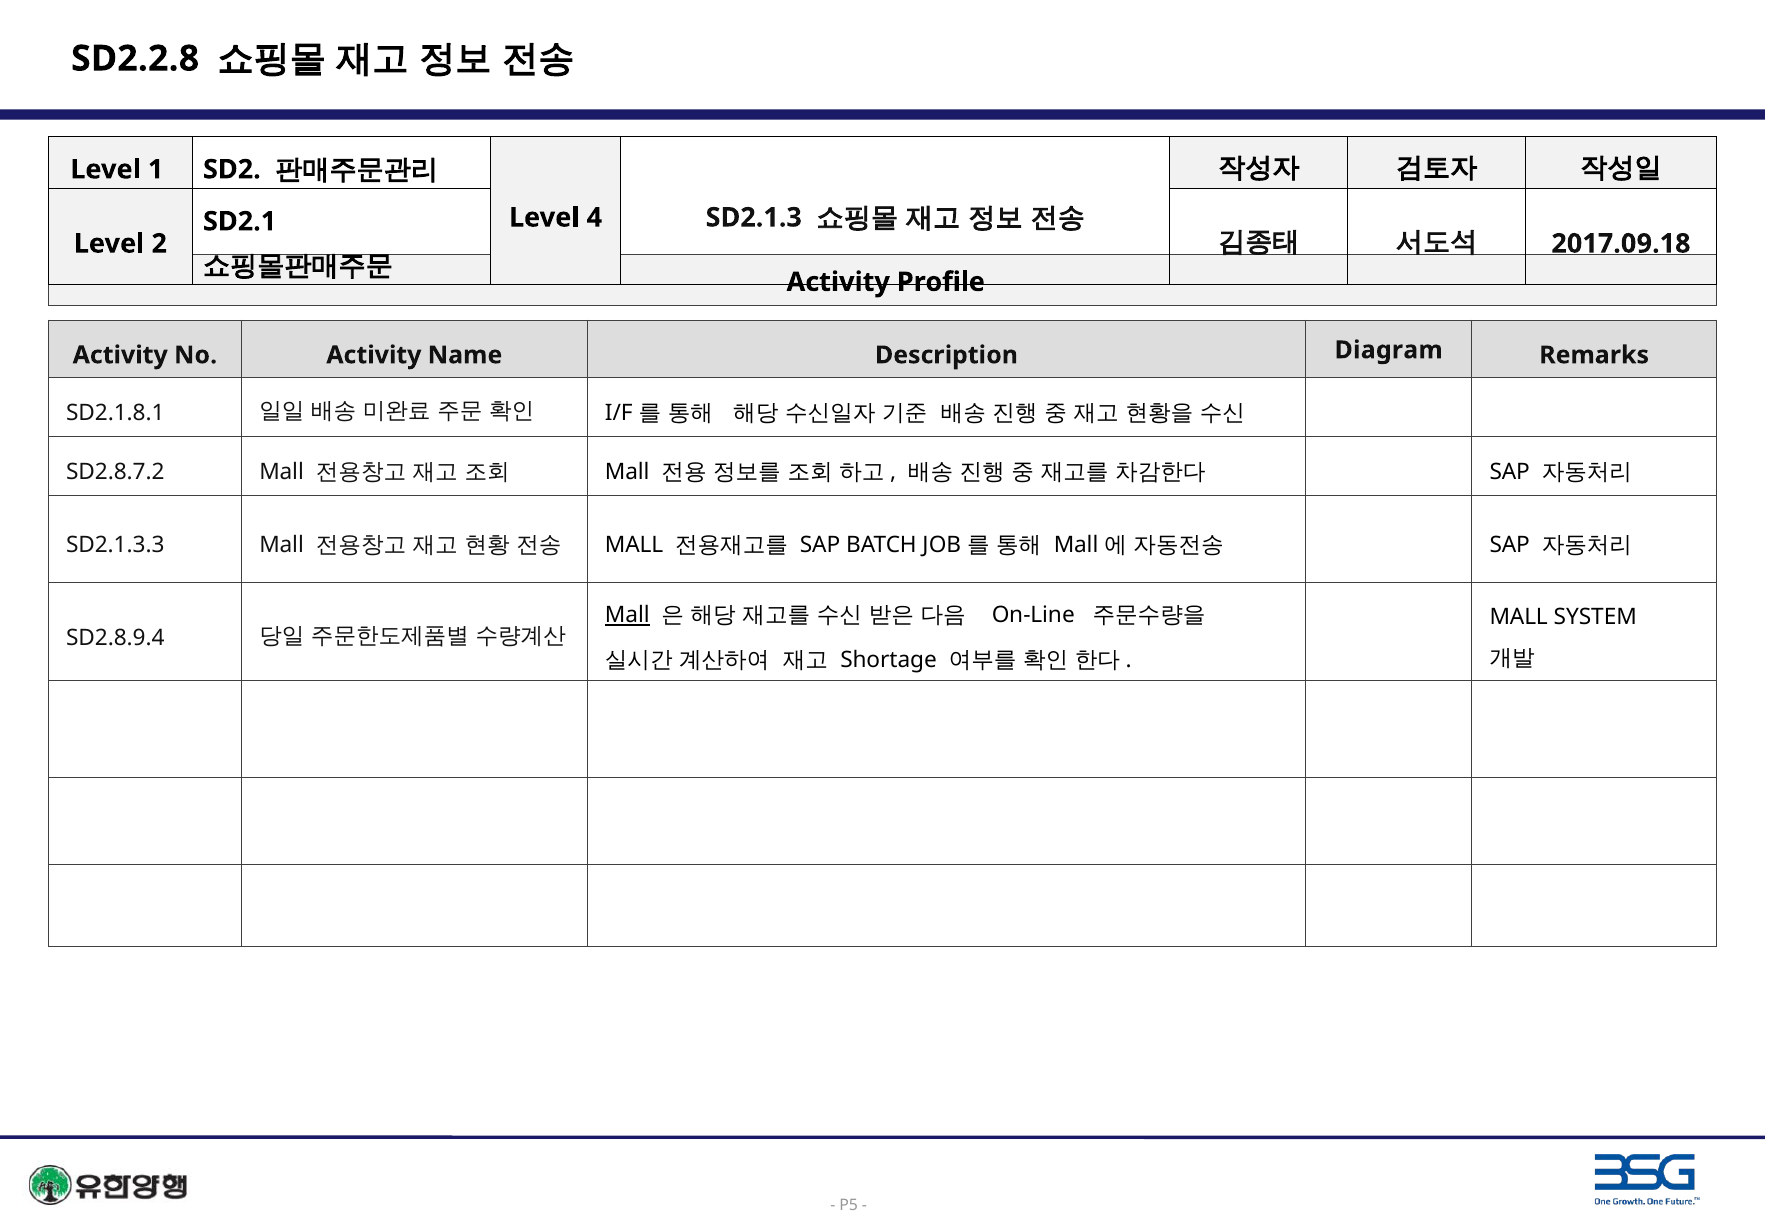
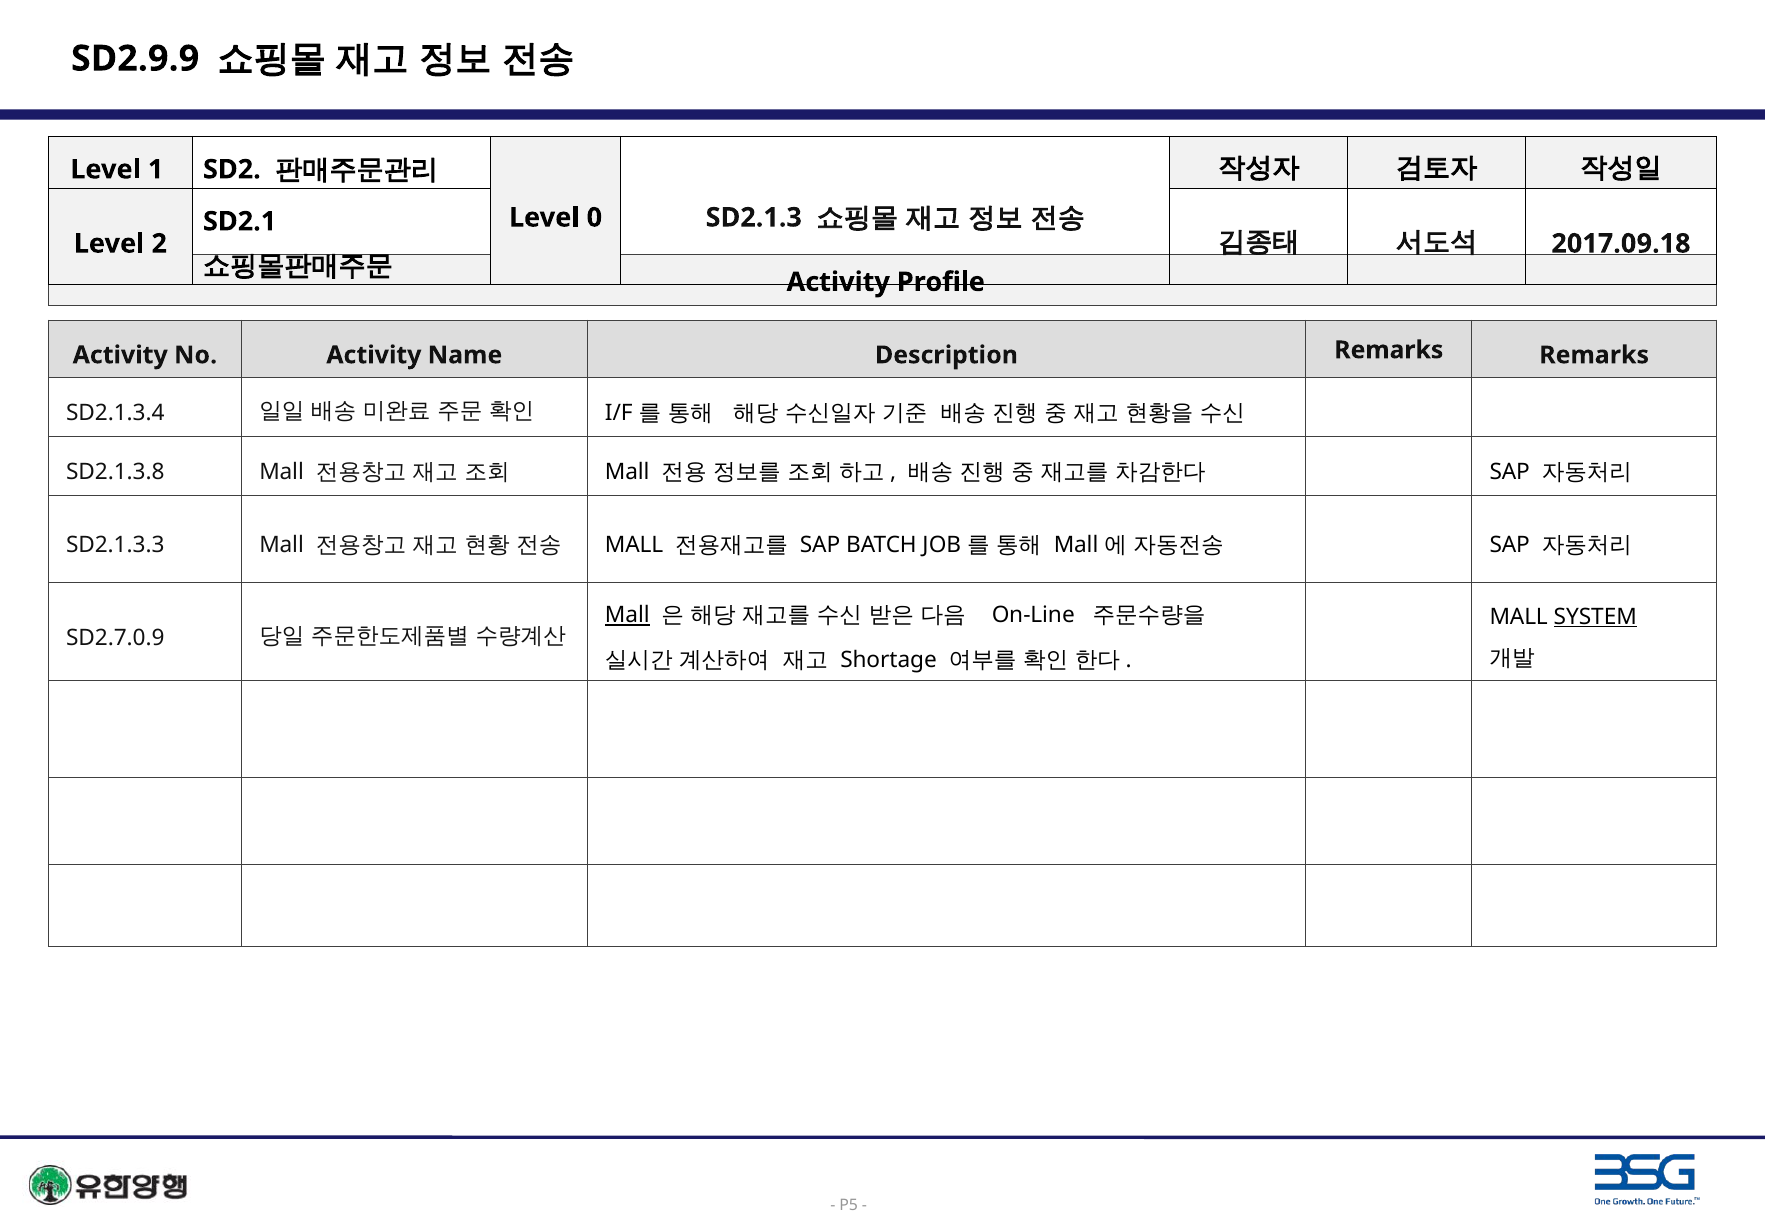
SD2.2.8: SD2.2.8 -> SD2.9.9 (135, 59)
4: 4 -> 0 (594, 218)
Description Diagram: Diagram -> Remarks (1389, 350)
SD2.1.8.1: SD2.1.8.1 -> SD2.1.3.4 (115, 413)
SD2.8.7.2: SD2.8.7.2 -> SD2.1.3.8 (115, 472)
SYSTEM underline: none -> present (1595, 617)
SD2.8.9.4: SD2.8.9.4 -> SD2.7.0.9 (115, 638)
